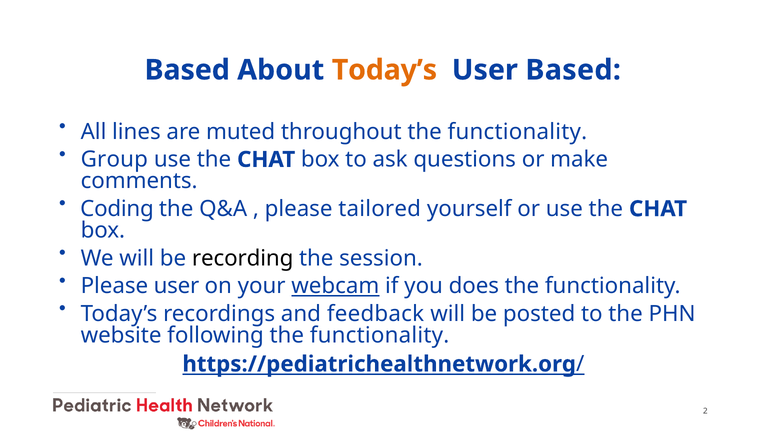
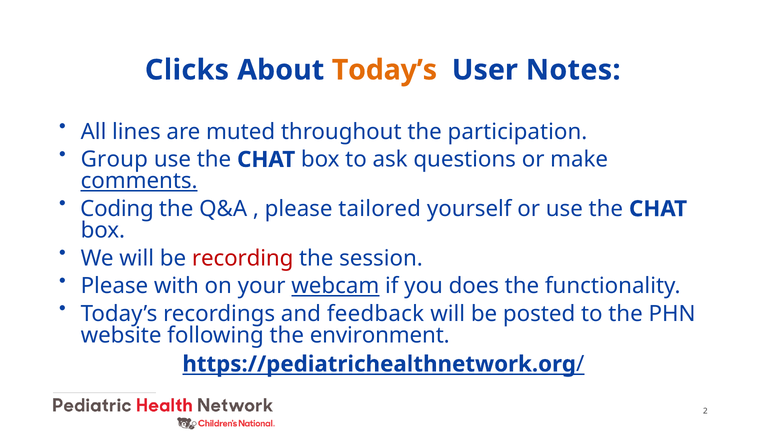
Based: Based -> Clicks (187, 70)
User Based: Based -> Notes (573, 70)
throughout the functionality: functionality -> participation (517, 132)
comments underline: none -> present (139, 181)
recording colour: black -> red (243, 258)
Please user: user -> with (176, 286)
following the functionality: functionality -> environment (380, 335)
